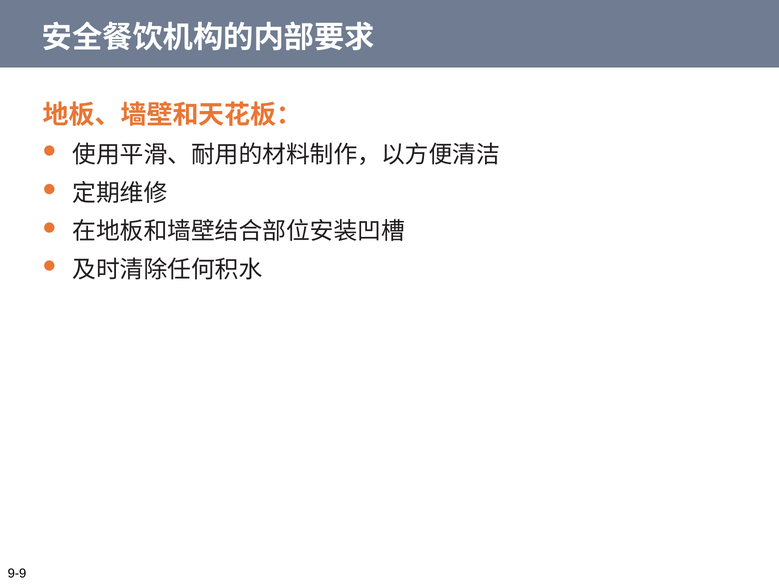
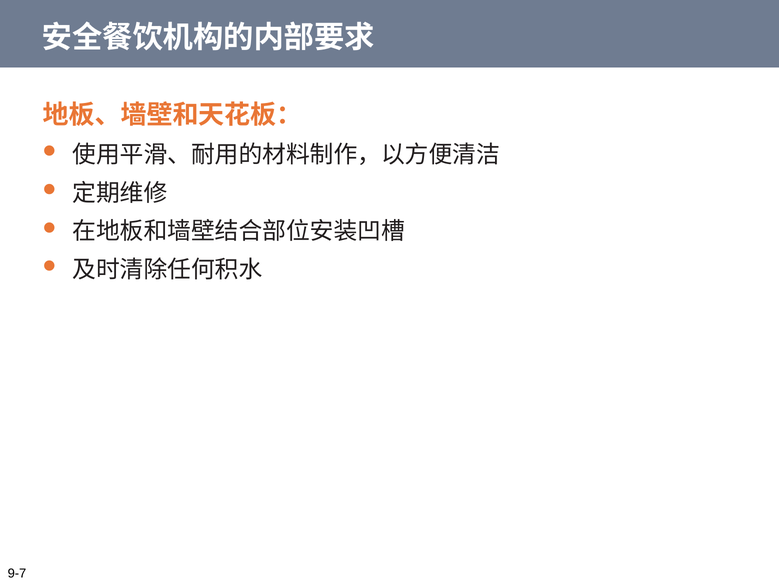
9-9: 9-9 -> 9-7 (17, 573)
